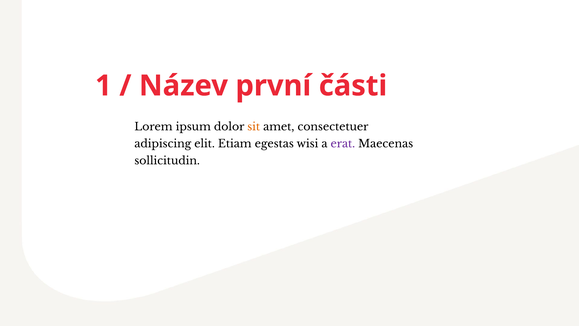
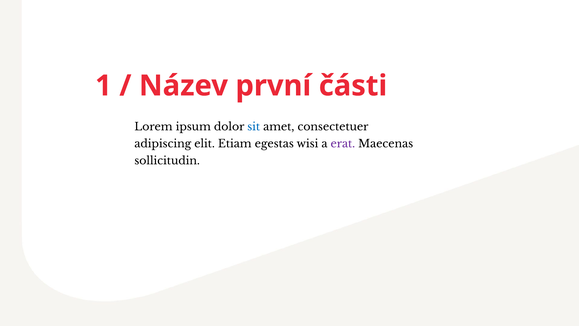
sit colour: orange -> blue (254, 127)
